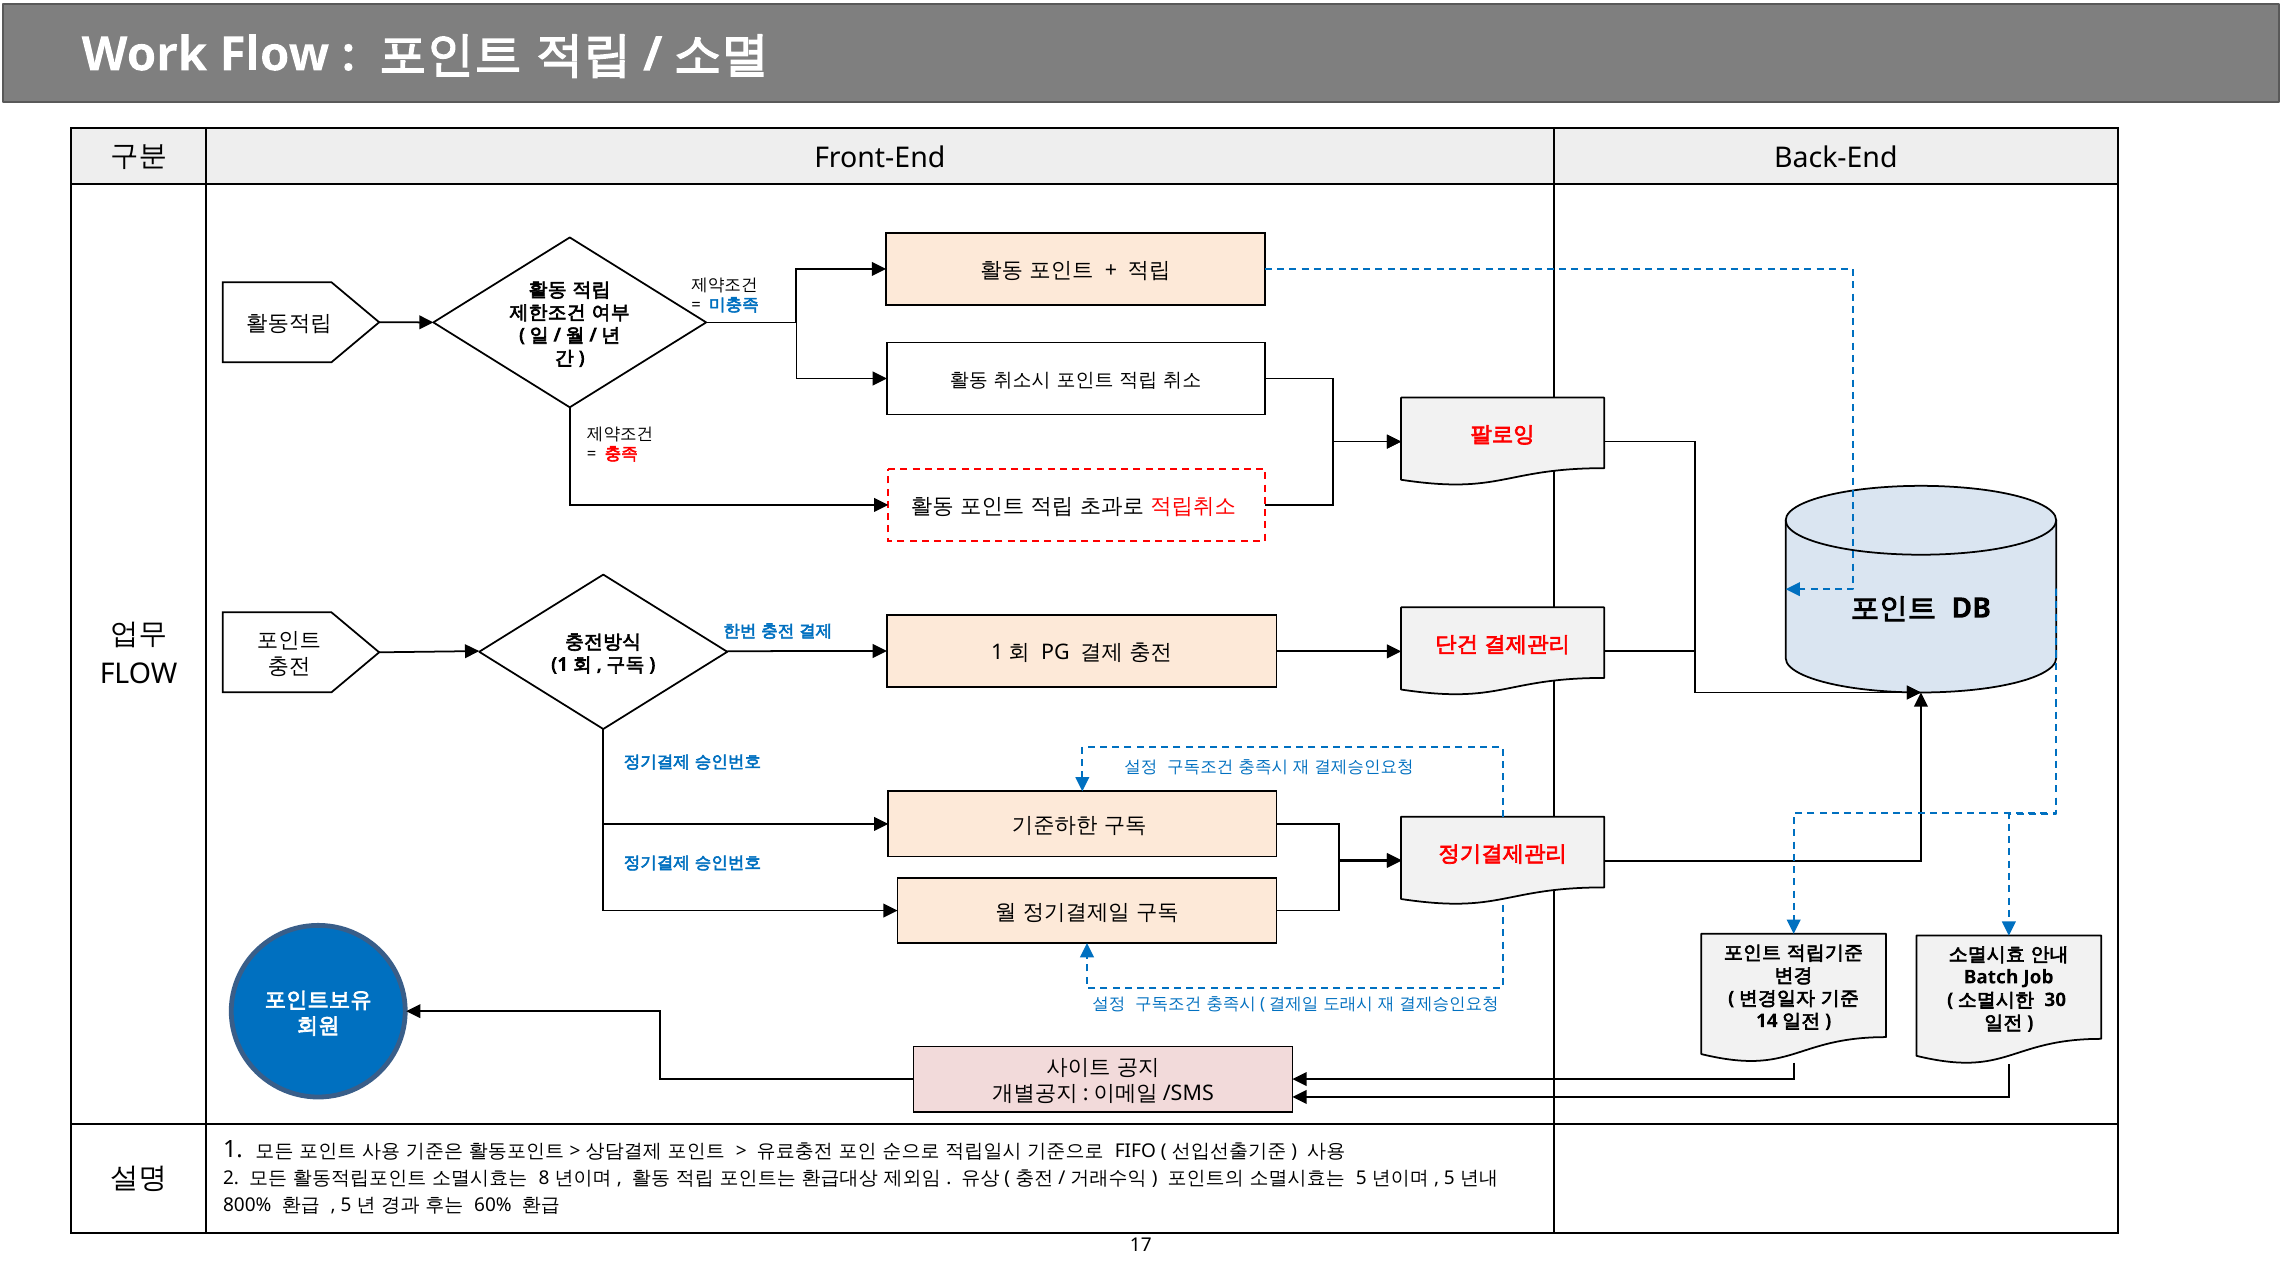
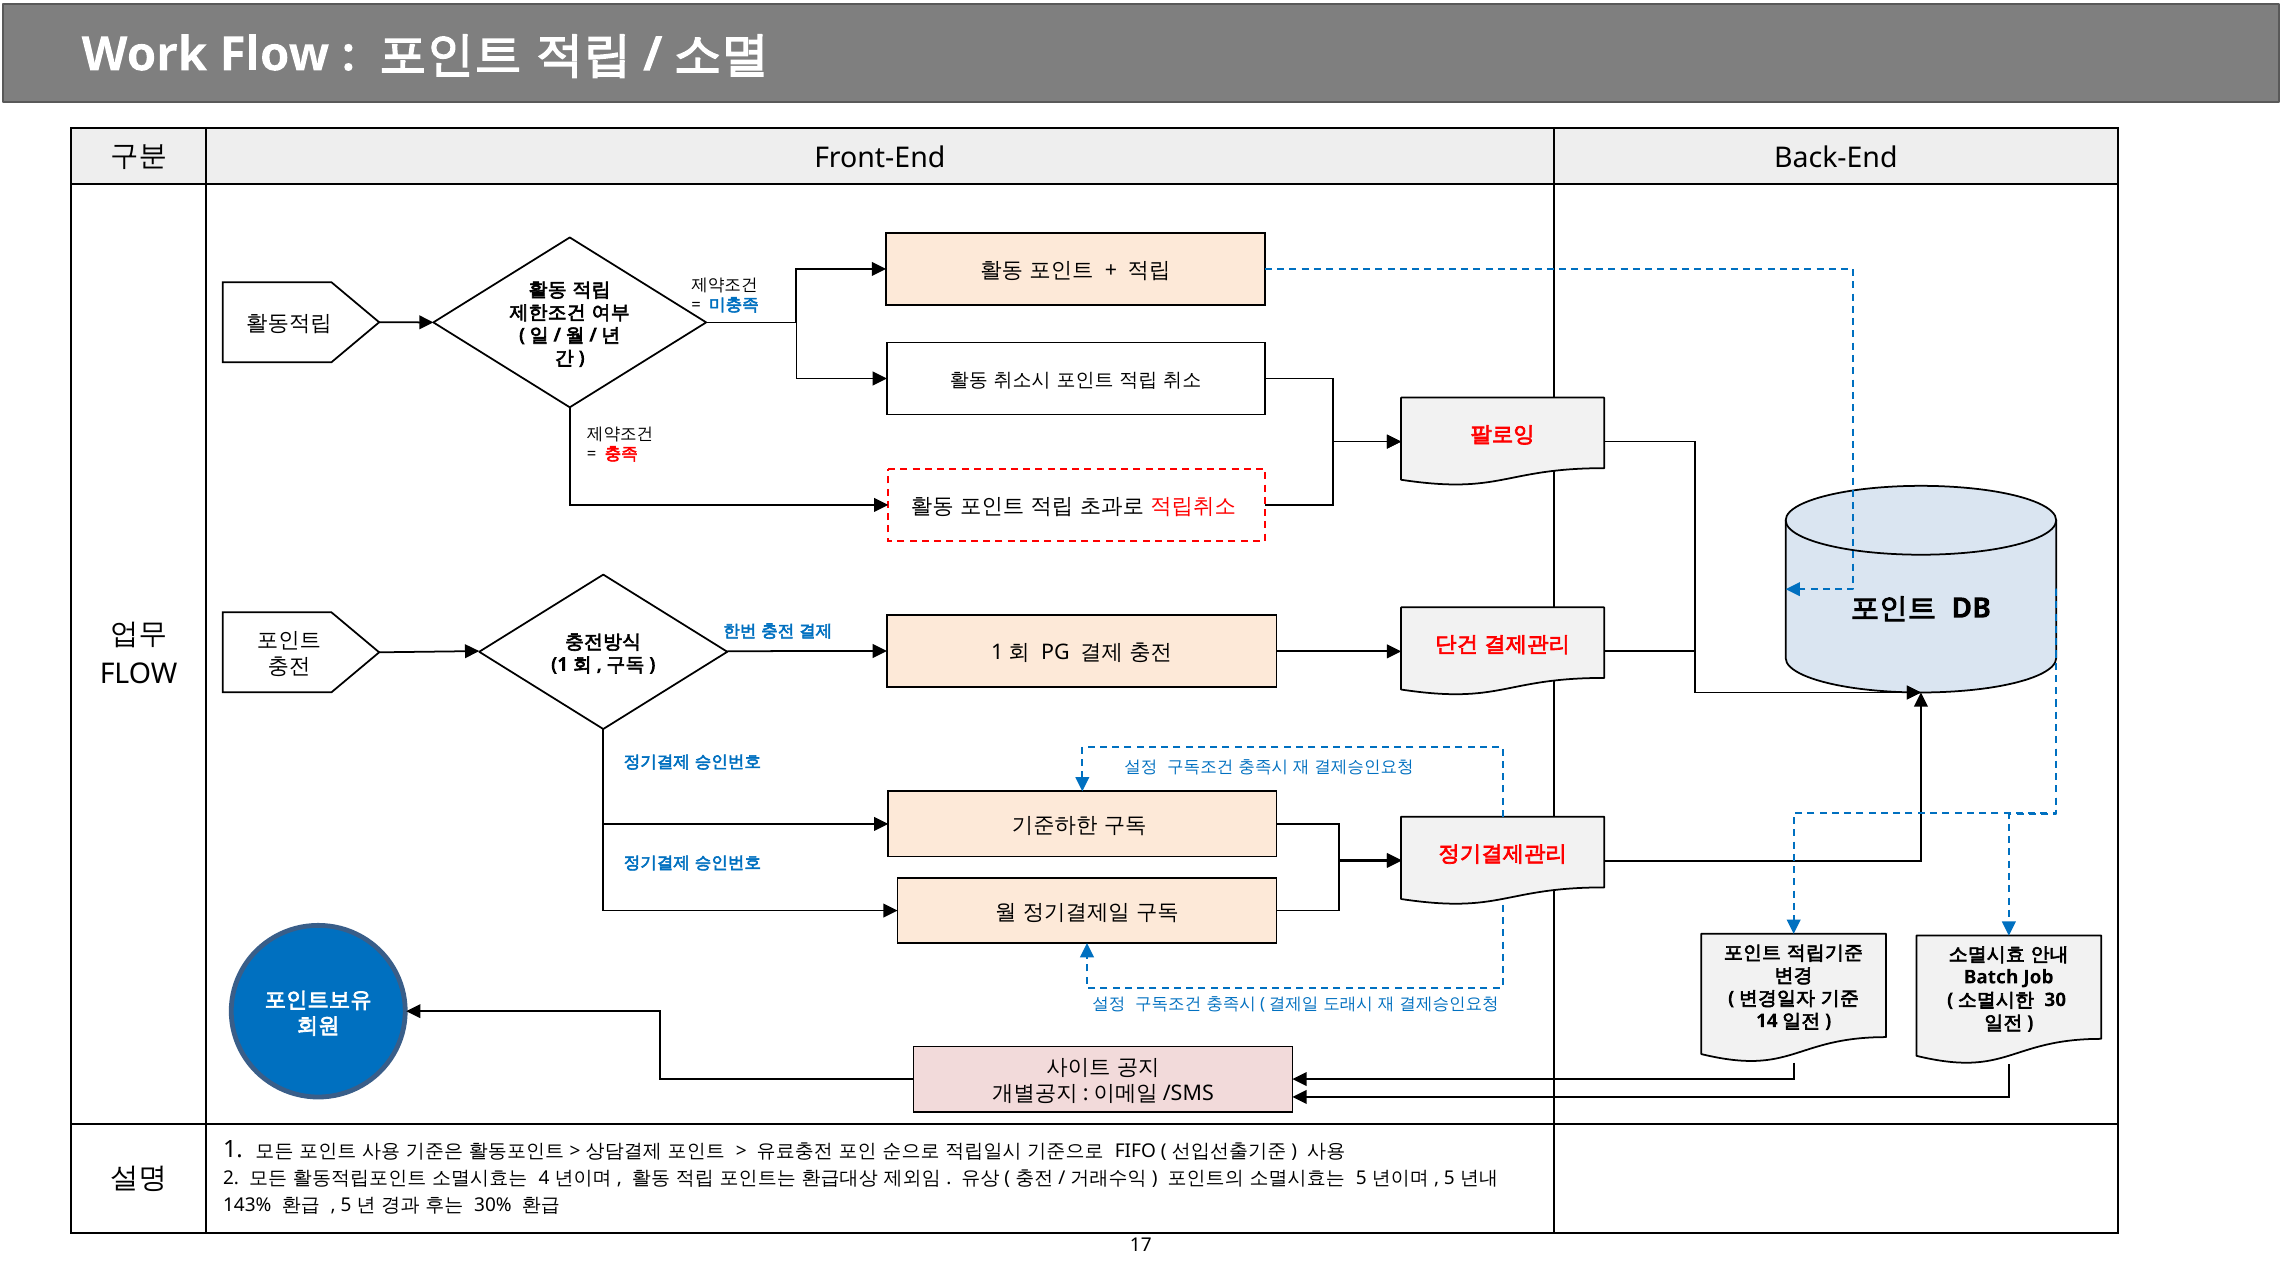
8: 8 -> 4 (544, 1178)
800%: 800% -> 143% (247, 1204)
60%: 60% -> 30% (493, 1204)
